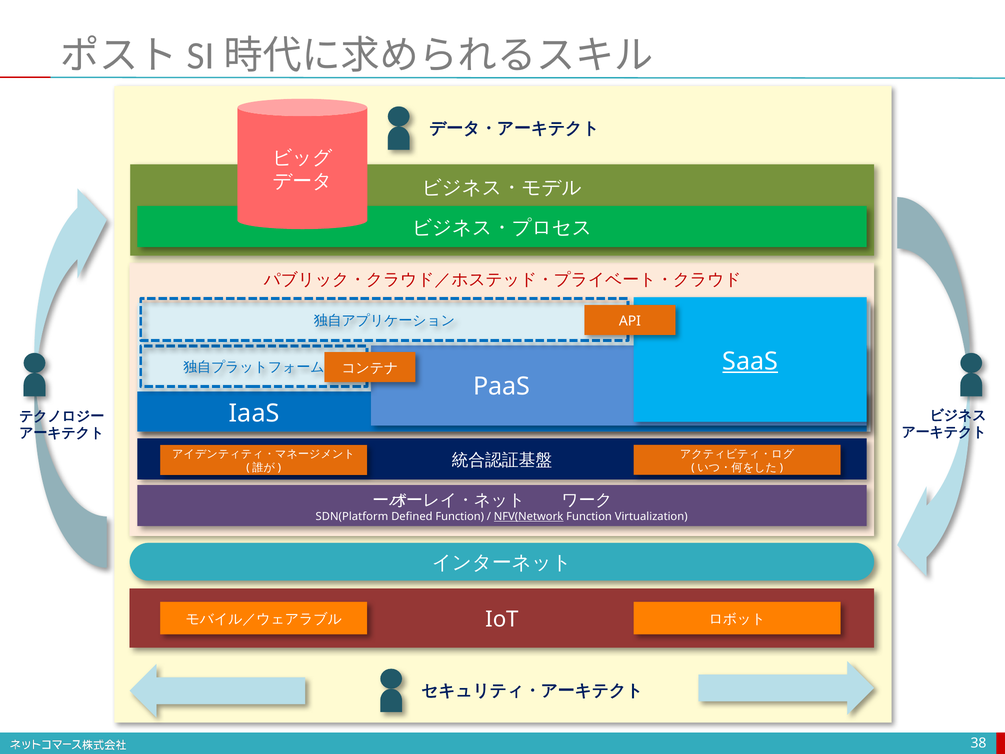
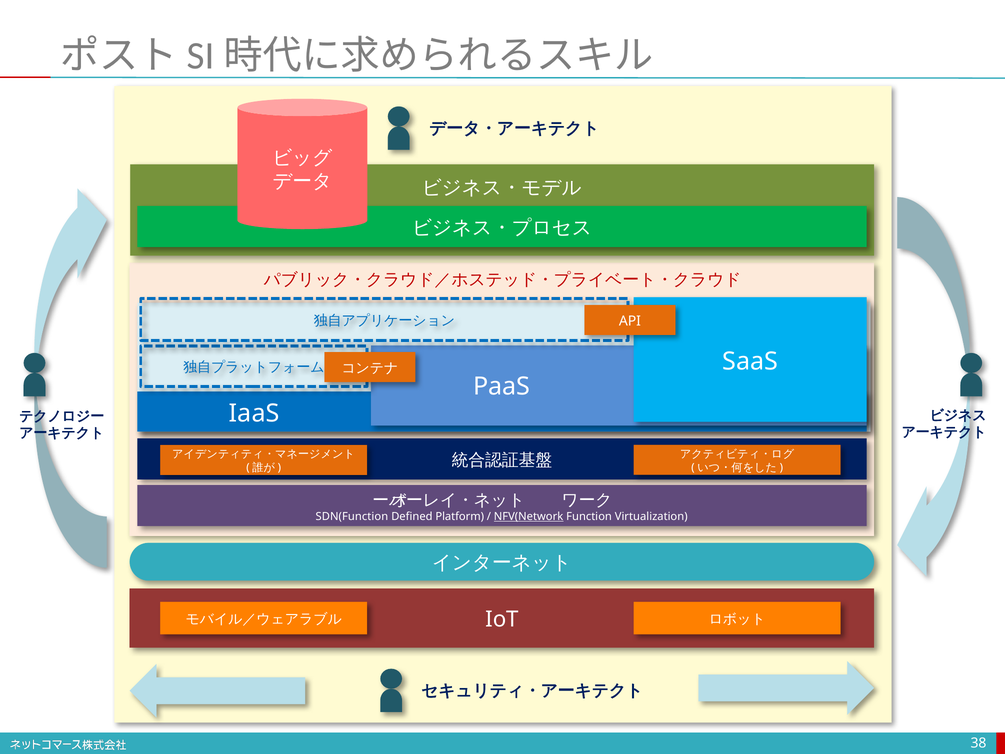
SaaS underline: present -> none (750, 361)
SDN(Platform: SDN(Platform -> SDN(Function (352, 516)
Defined Function: Function -> Platform (460, 516)
